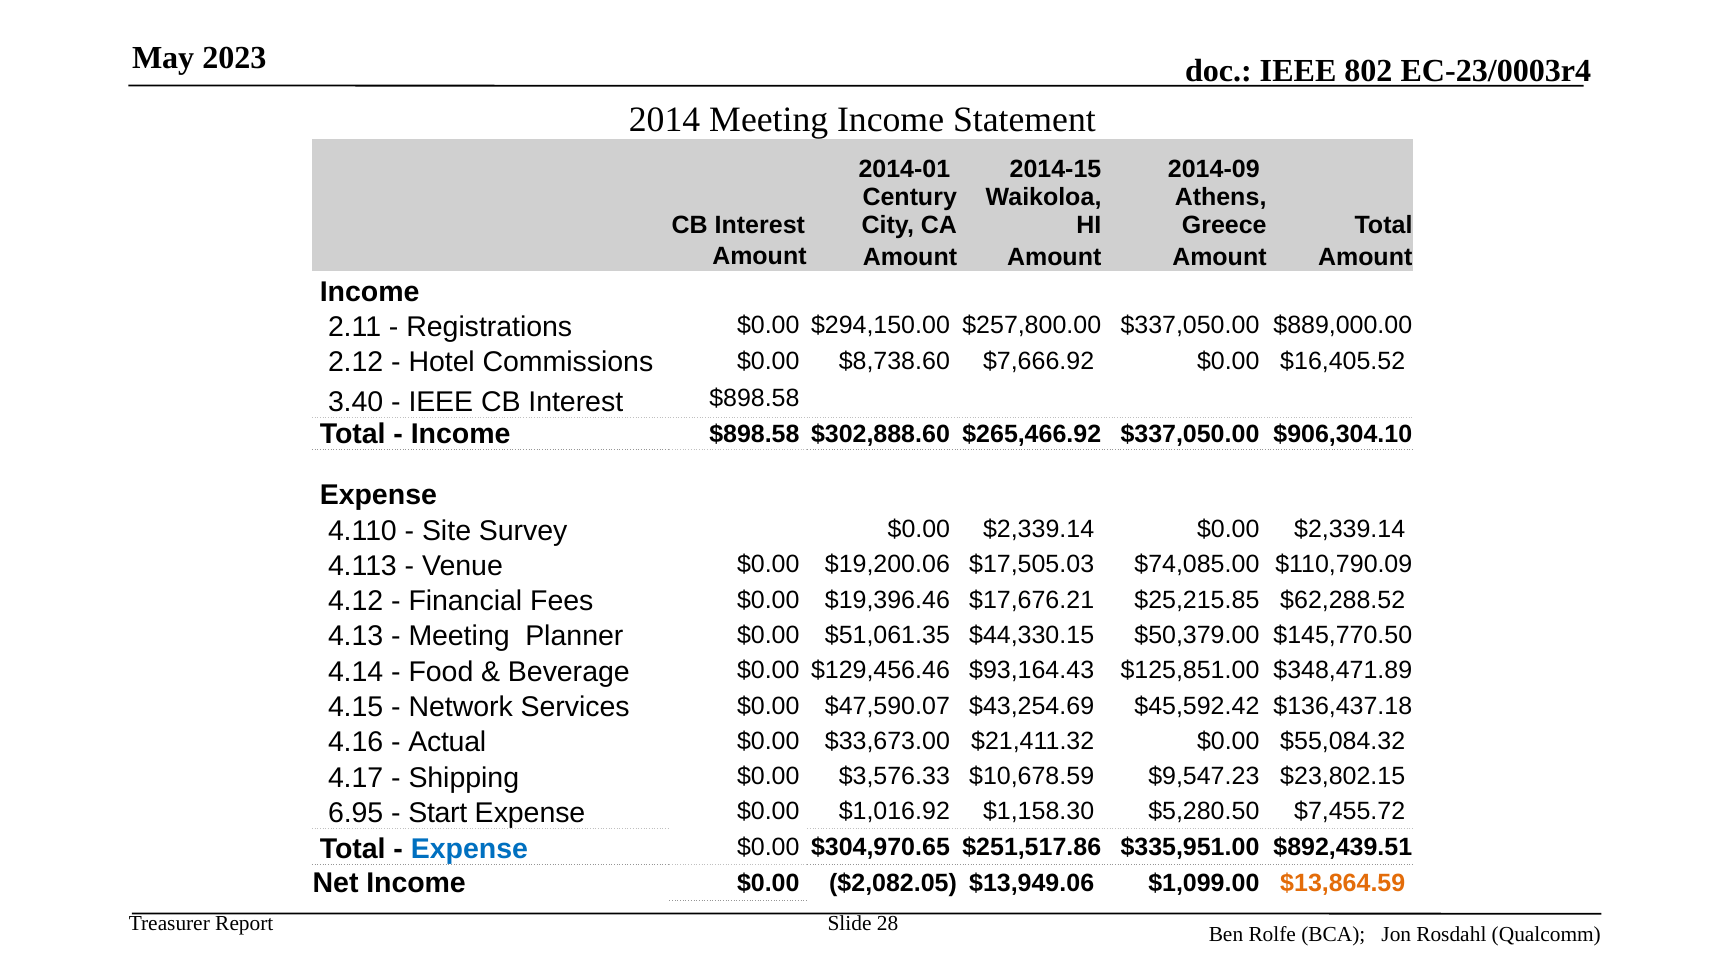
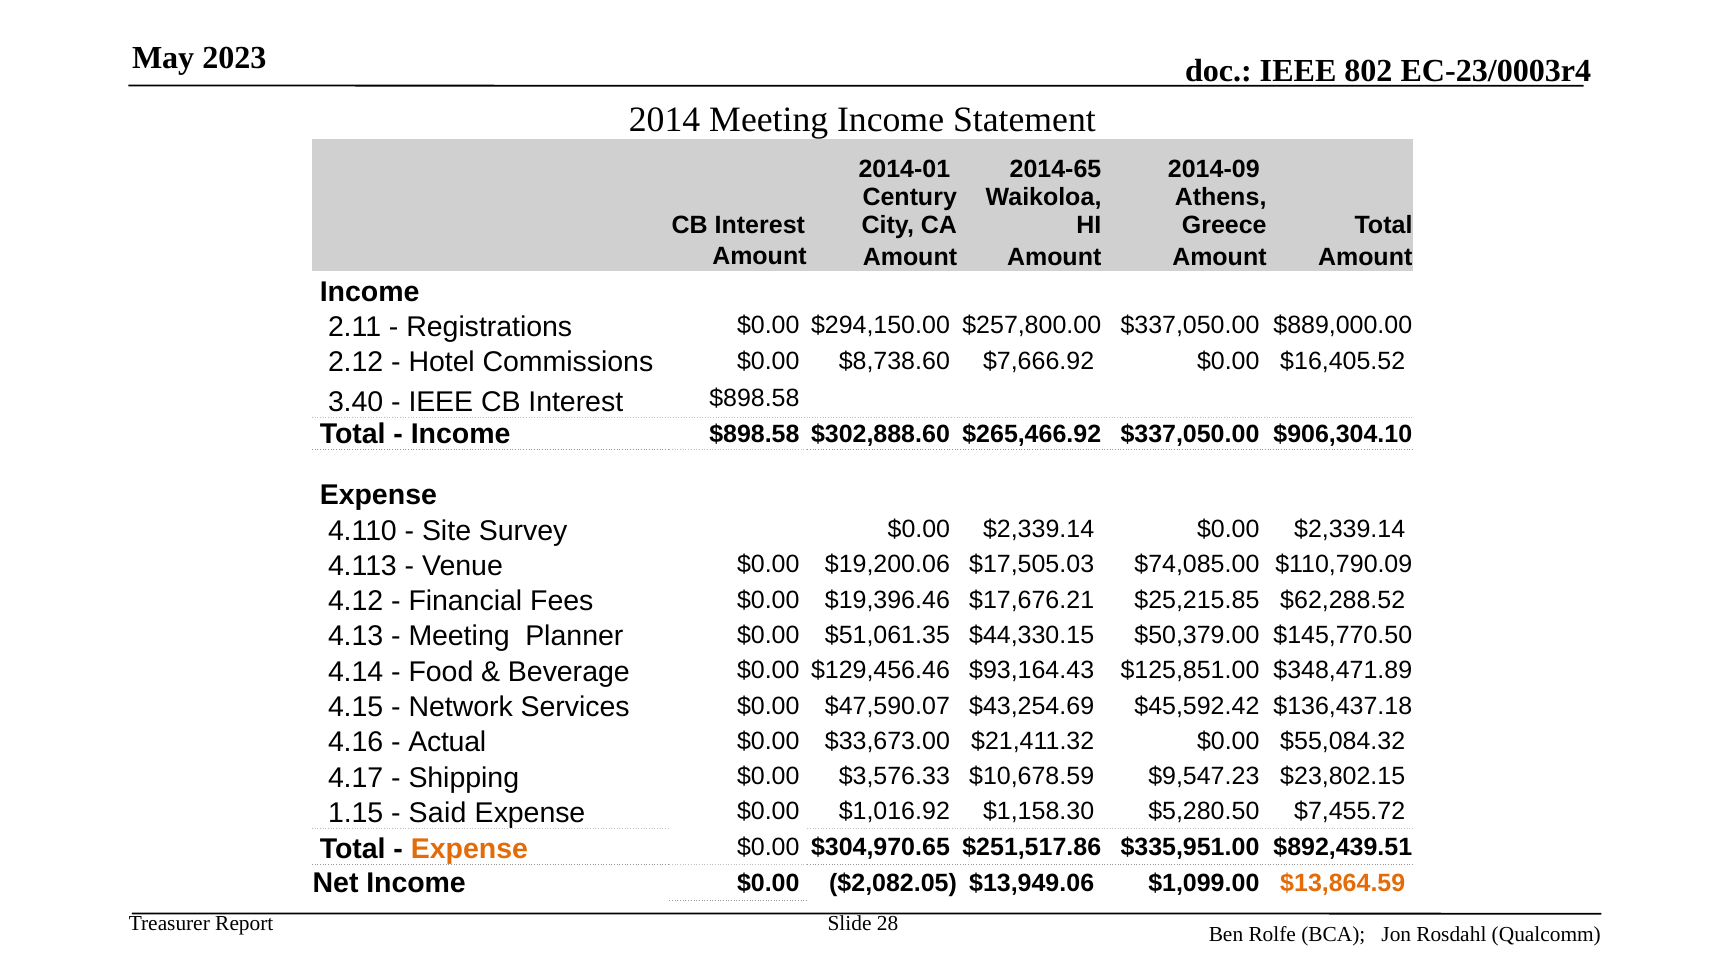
2014-15: 2014-15 -> 2014-65 (1055, 169)
6.95: 6.95 -> 1.15 (356, 813)
Start: Start -> Said (438, 813)
Expense colour: blue -> orange (469, 849)
